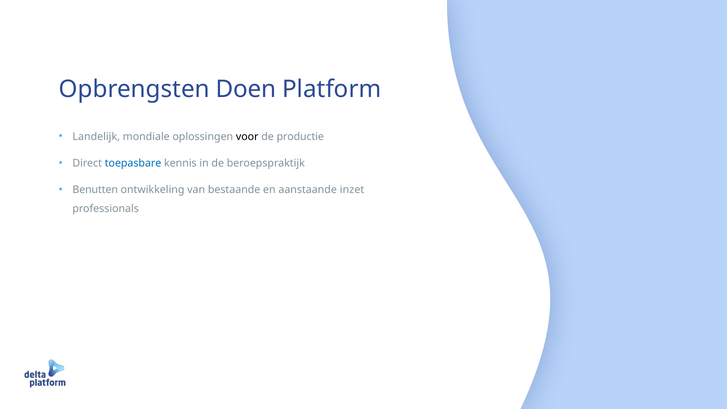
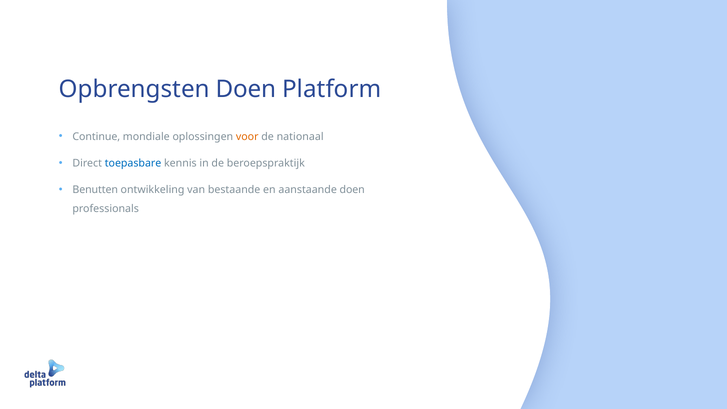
Landelijk: Landelijk -> Continue (96, 137)
voor colour: black -> orange (247, 137)
productie: productie -> nationaal (300, 137)
aanstaande inzet: inzet -> doen (352, 190)
